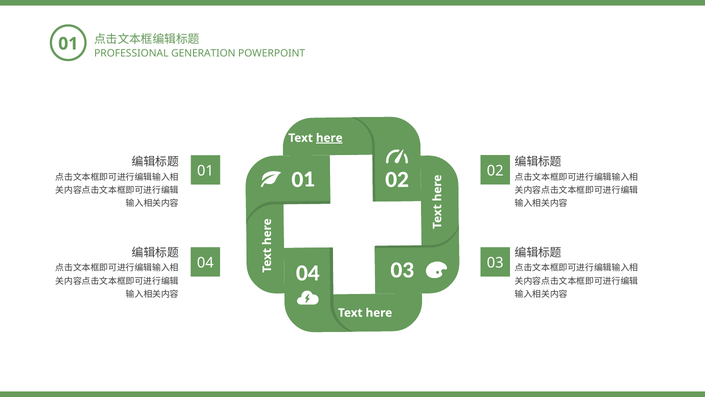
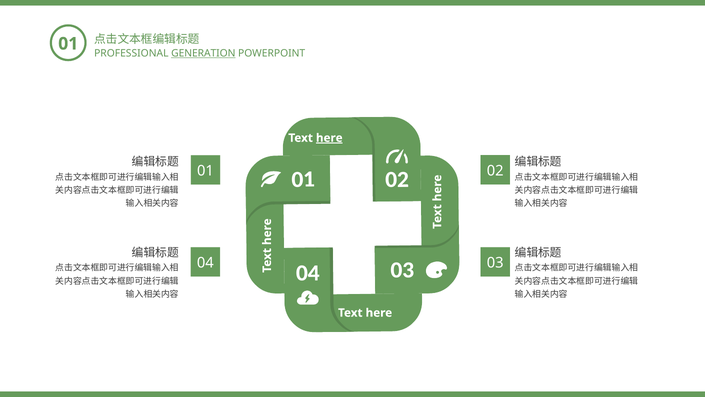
GENERATION underline: none -> present (203, 53)
